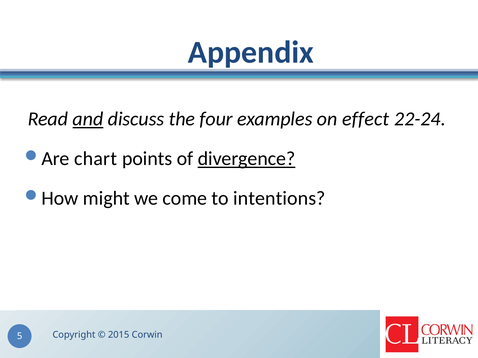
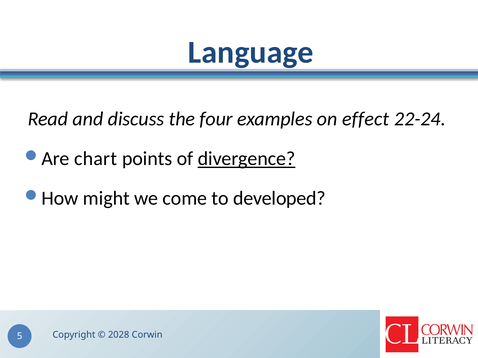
Appendix: Appendix -> Language (251, 52)
and underline: present -> none (88, 119)
intentions: intentions -> developed (279, 199)
2015: 2015 -> 2028 (119, 335)
